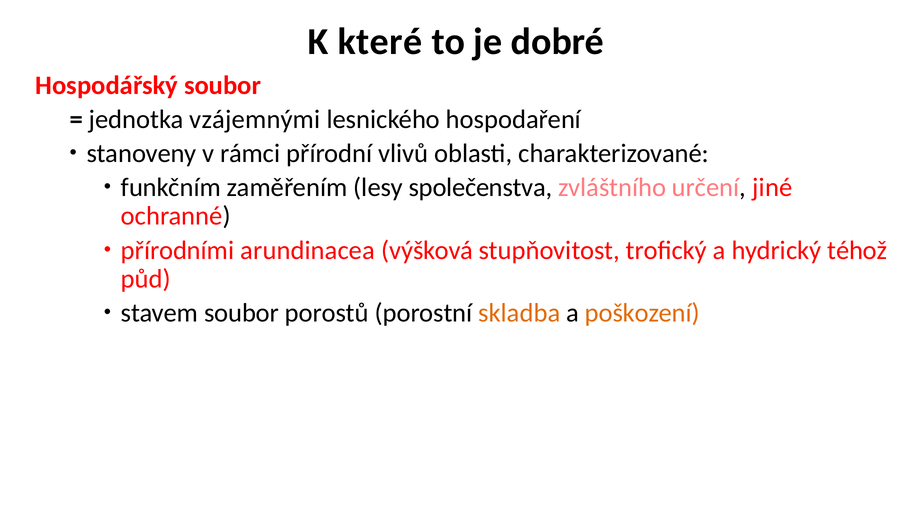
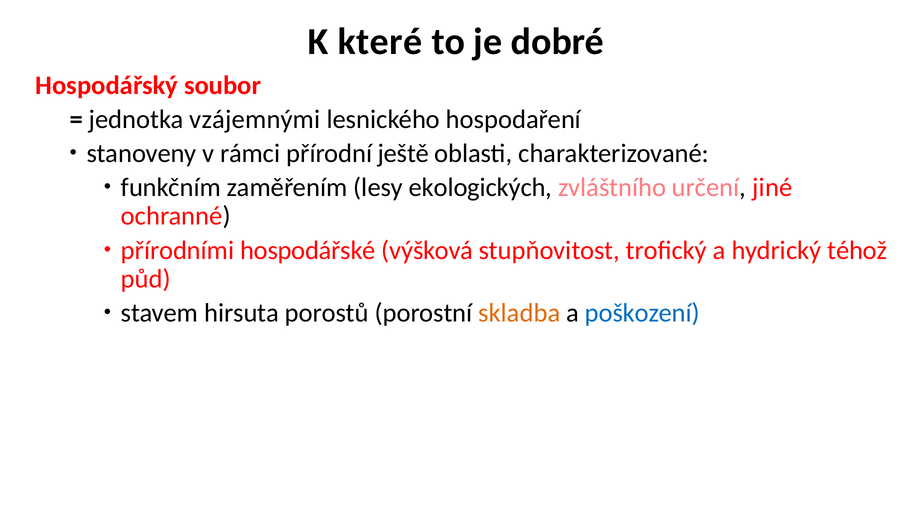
vlivů: vlivů -> ještě (403, 153)
společenstva: společenstva -> ekologických (480, 187)
arundinacea: arundinacea -> hospodářské (308, 250)
stavem soubor: soubor -> hirsuta (242, 313)
poškození colour: orange -> blue (642, 313)
